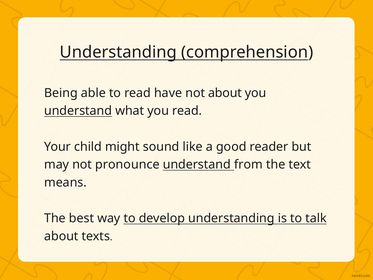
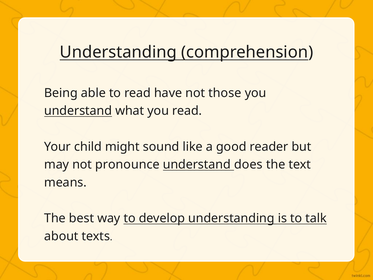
not about: about -> those (225, 93)
from: from -> does (248, 164)
